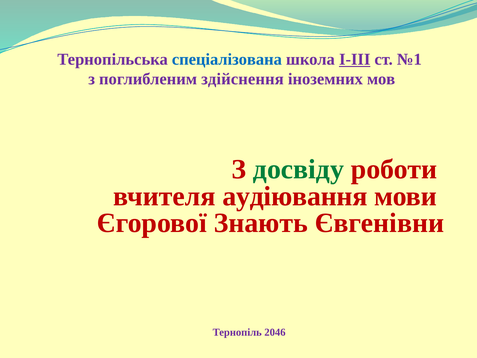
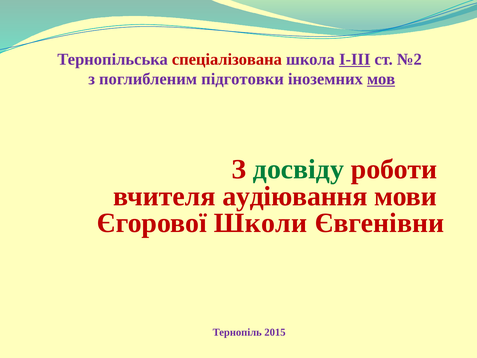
спеціалізована colour: blue -> red (227, 59)
№1: №1 -> №2 (409, 59)
здійснення: здійснення -> підготовки (243, 79)
мов underline: none -> present (381, 79)
Знають: Знають -> Школи (261, 223)
2046: 2046 -> 2015 (275, 332)
